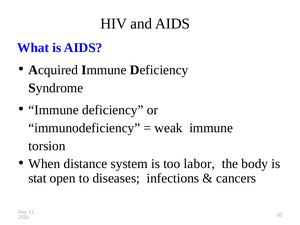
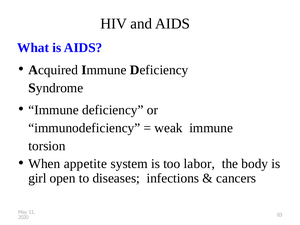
distance: distance -> appetite (85, 164)
stat: stat -> girl (37, 178)
